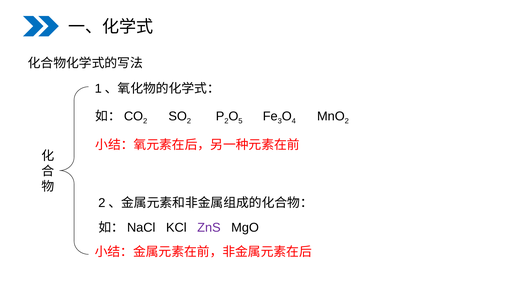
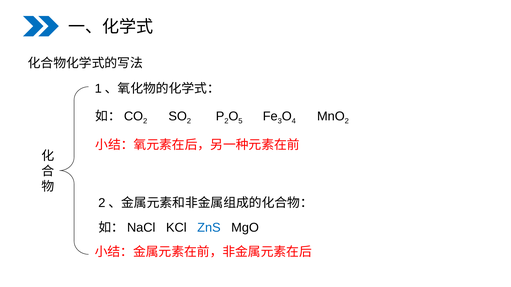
ZnS colour: purple -> blue (209, 228)
